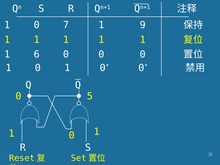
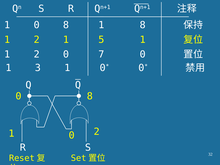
1 0 7: 7 -> 8 (66, 25)
1 9: 9 -> 8 (143, 25)
1: 1 -> 2 (37, 40)
1: 1 -> 5 (101, 40)
6: 6 -> 2 (37, 54)
0: 0 -> 7 (101, 54)
0: 0 -> 3 (38, 68)
5: 5 -> 8 (90, 96)
1: 1 -> 2 (97, 132)
